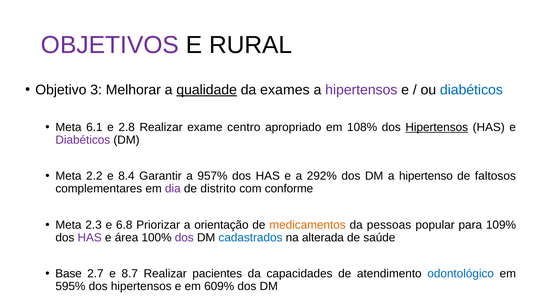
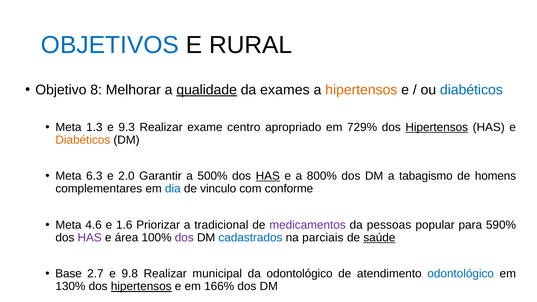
OBJETIVOS colour: purple -> blue (110, 45)
3: 3 -> 8 (96, 90)
hipertensos colour: purple -> orange (361, 90)
6.1: 6.1 -> 1.3 (94, 127)
2.8: 2.8 -> 9.3 (127, 127)
108%: 108% -> 729% (362, 127)
Diabéticos colour: purple -> orange (83, 140)
2.2: 2.2 -> 6.3 (94, 176)
8.4: 8.4 -> 2.0 (126, 176)
957%: 957% -> 500% (212, 176)
HAS underline: none -> present (268, 176)
292%: 292% -> 800% (322, 176)
hipertenso: hipertenso -> tabagismo (426, 176)
faltosos: faltosos -> homens (496, 176)
dia colour: purple -> blue (173, 189)
distrito: distrito -> vinculo (218, 189)
2.3: 2.3 -> 4.6 (94, 225)
6.8: 6.8 -> 1.6 (124, 225)
orientação: orientação -> tradicional (221, 225)
medicamentos colour: orange -> purple (308, 225)
109%: 109% -> 590% (501, 225)
alterada: alterada -> parciais (323, 238)
saúde underline: none -> present (379, 238)
8.7: 8.7 -> 9.8 (130, 274)
pacientes: pacientes -> municipal (217, 274)
da capacidades: capacidades -> odontológico (300, 274)
595%: 595% -> 130% (70, 287)
hipertensos underline: none -> present (141, 287)
609%: 609% -> 166% (219, 287)
